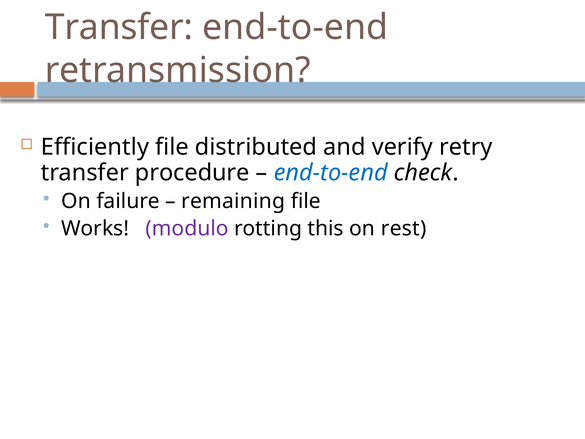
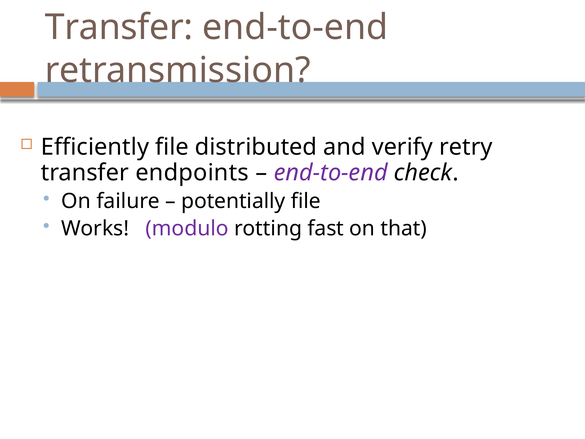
procedure: procedure -> endpoints (192, 173)
end-to-end colour: blue -> purple (331, 173)
remaining: remaining -> potentially (233, 201)
this: this -> fast (326, 228)
rest: rest -> that (404, 228)
